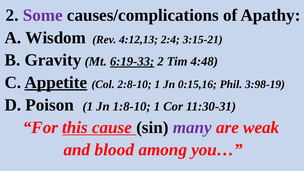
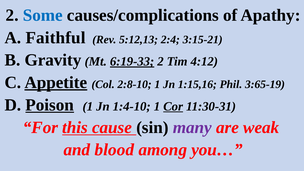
Some colour: purple -> blue (43, 15)
Wisdom: Wisdom -> Faithful (56, 38)
4:12,13: 4:12,13 -> 5:12,13 (139, 40)
4:48: 4:48 -> 4:12 (204, 62)
0:15,16: 0:15,16 -> 1:15,16 (197, 84)
3:98-19: 3:98-19 -> 3:65-19 (265, 84)
Poison underline: none -> present (50, 105)
1:8-10: 1:8-10 -> 1:4-10 (132, 106)
Cor underline: none -> present (173, 106)
